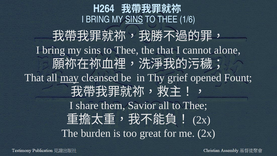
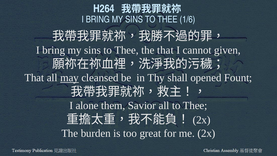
SINS underline: present -> none (134, 19)
alone: alone -> given (227, 50)
grief: grief -> shall (178, 78)
share: share -> alone (87, 105)
